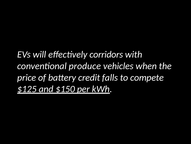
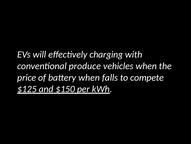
corridors: corridors -> charging (106, 54)
battery credit: credit -> when (89, 77)
